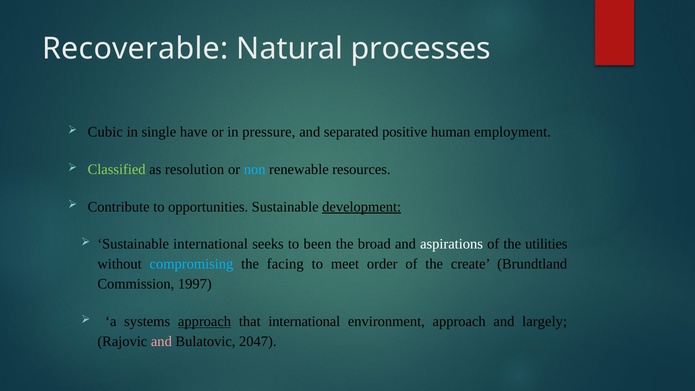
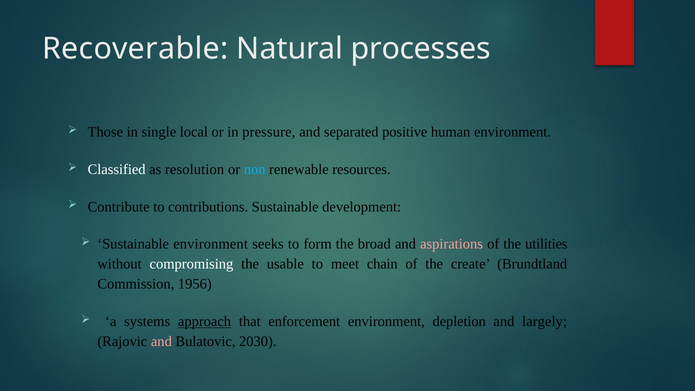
Cubic: Cubic -> Those (105, 132)
have: have -> local (194, 132)
human employment: employment -> environment (512, 132)
Classified colour: light green -> white (117, 169)
opportunities: opportunities -> contributions (208, 207)
development underline: present -> none (362, 207)
Sustainable international: international -> environment (211, 244)
been: been -> form (318, 244)
aspirations colour: white -> pink (452, 244)
compromising colour: light blue -> white (191, 264)
facing: facing -> usable (285, 264)
order: order -> chain (382, 264)
1997: 1997 -> 1956 (195, 284)
that international: international -> enforcement (304, 321)
environment approach: approach -> depletion (459, 321)
2047: 2047 -> 2030 (258, 341)
